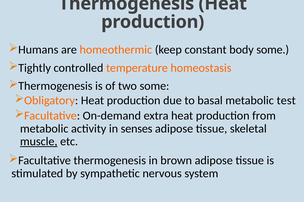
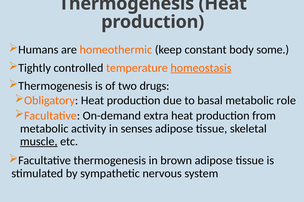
homeostasis underline: none -> present (201, 68)
two some: some -> drugs (154, 86)
test: test -> role (286, 101)
